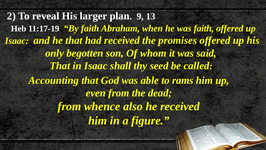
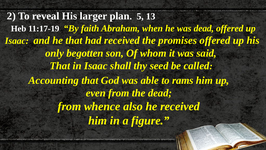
9: 9 -> 5 (140, 16)
was faith: faith -> dead (204, 28)
